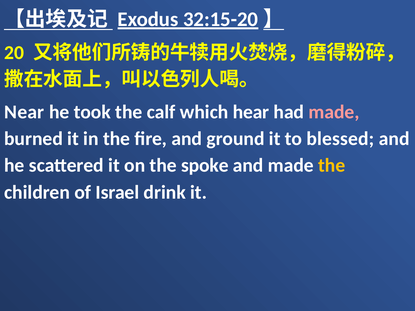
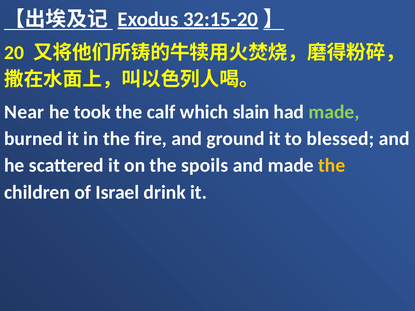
hear: hear -> slain (251, 112)
made colour: pink -> light green (334, 112)
spoke: spoke -> spoils (205, 166)
